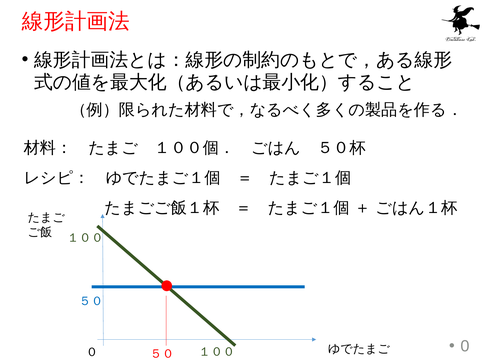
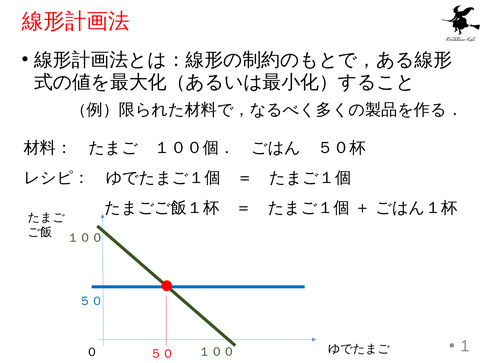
0: 0 -> 1 (465, 347)
